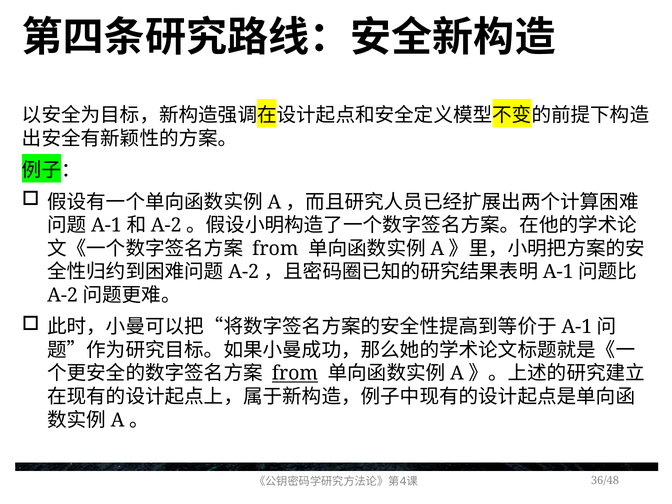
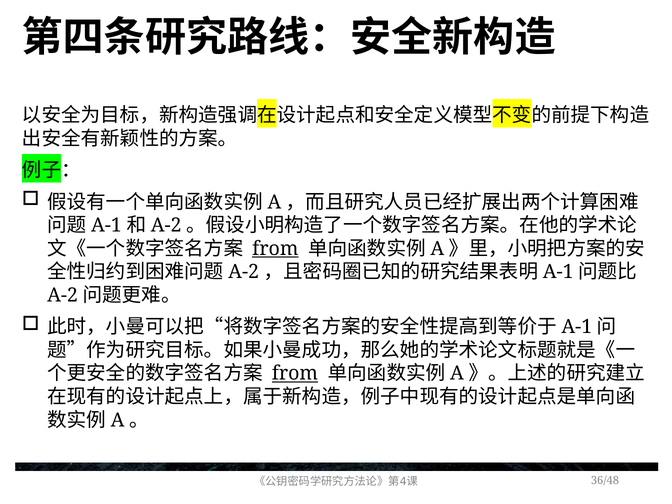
from underline: none -> present (275, 249)
